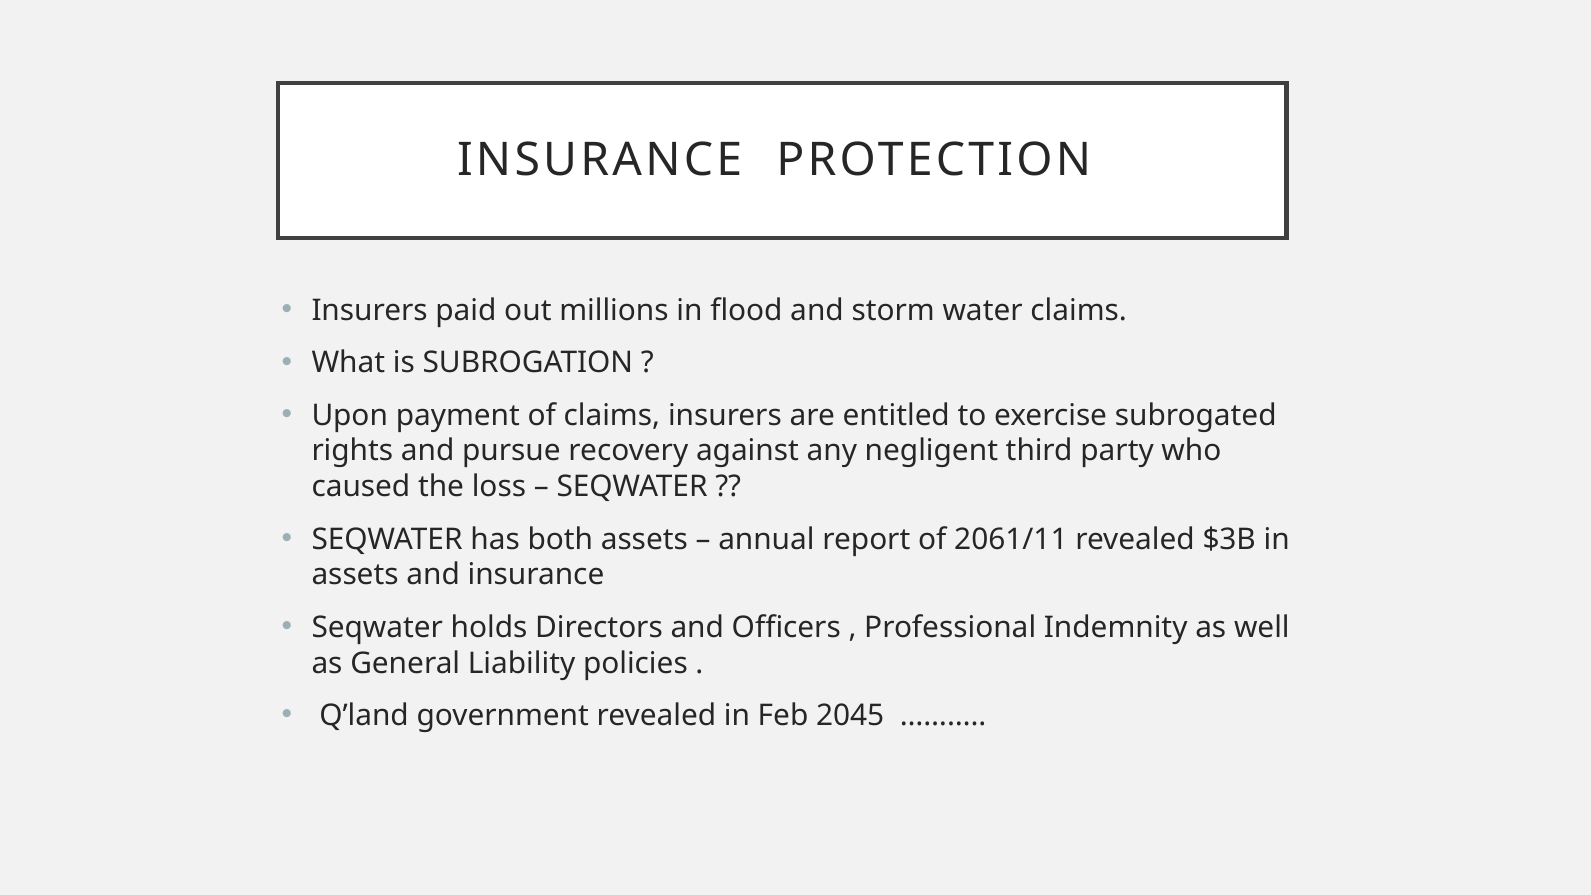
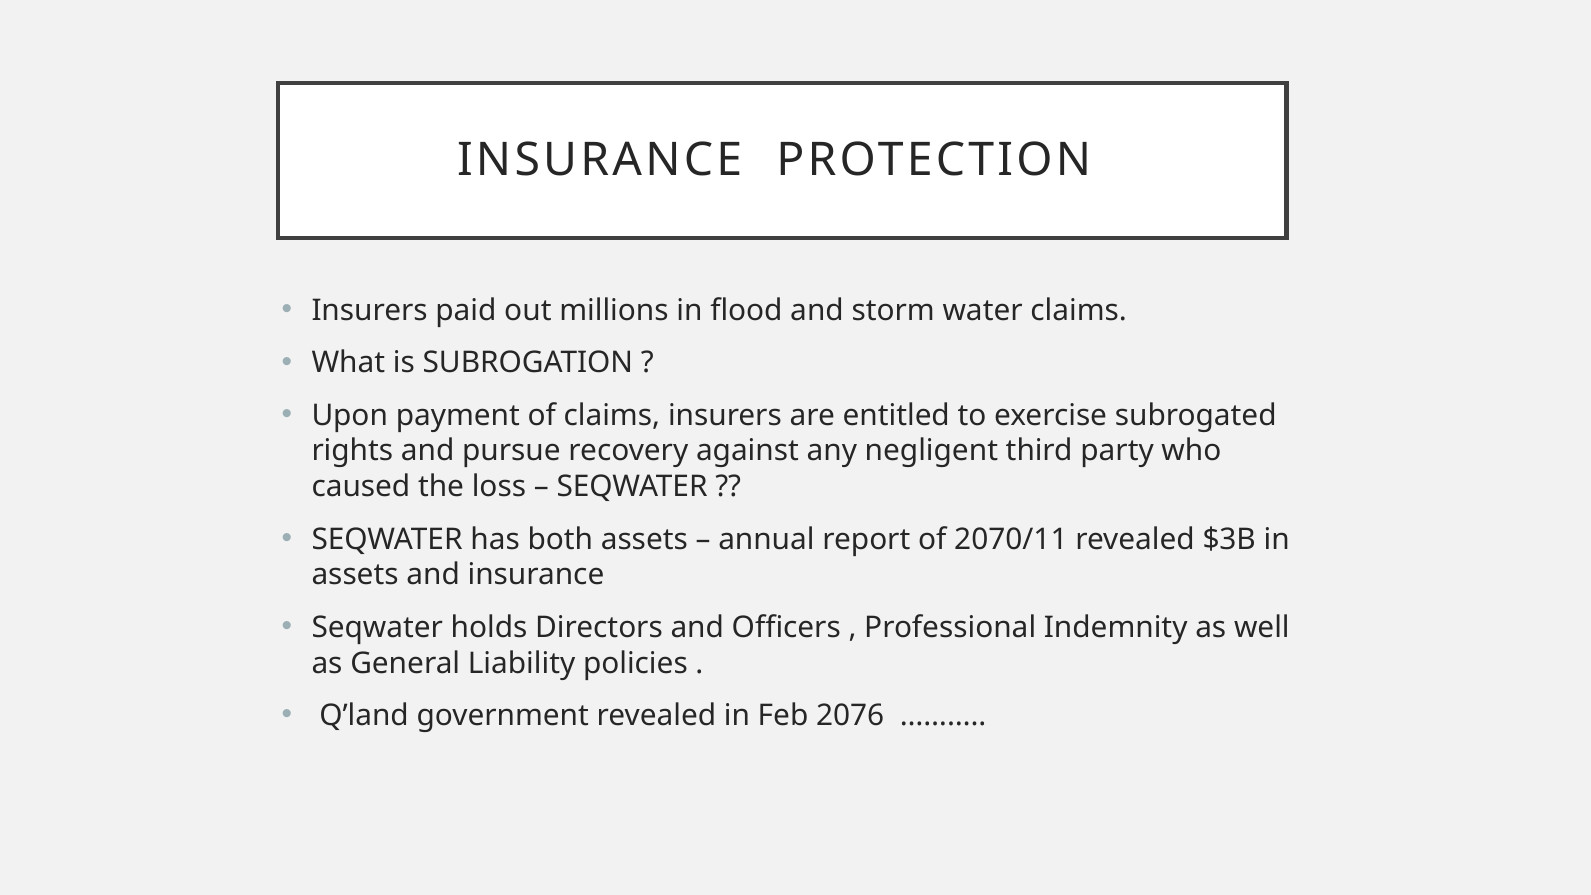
2061/11: 2061/11 -> 2070/11 (1011, 539)
2045: 2045 -> 2076 (850, 716)
